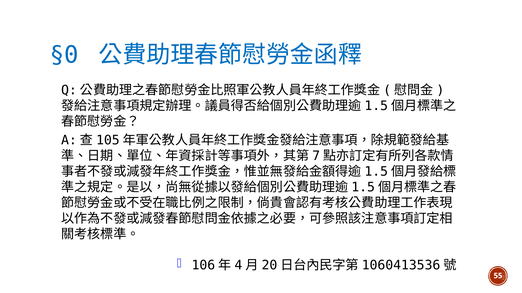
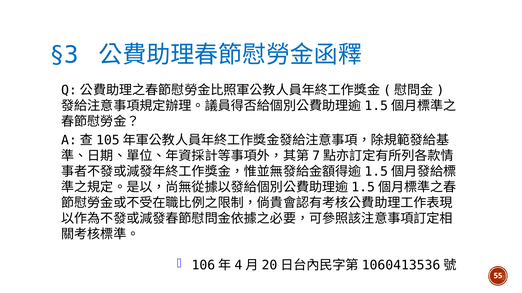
§0: §0 -> §3 (64, 55)
